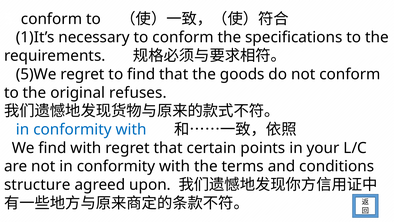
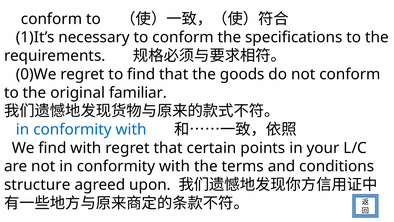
5)We: 5)We -> 0)We (36, 74)
refuses: refuses -> familiar (138, 93)
